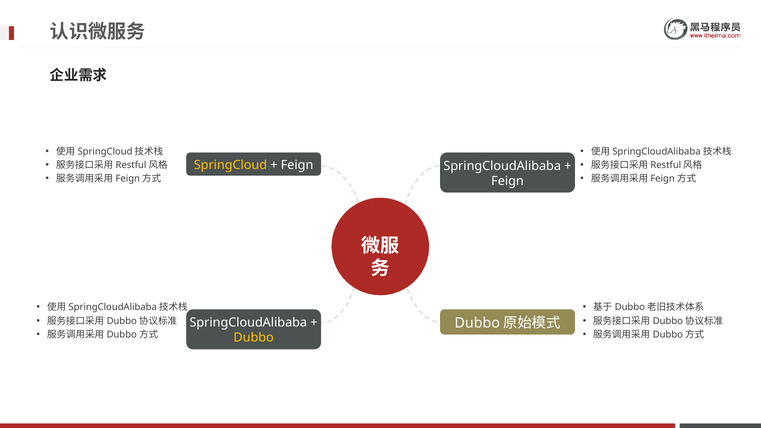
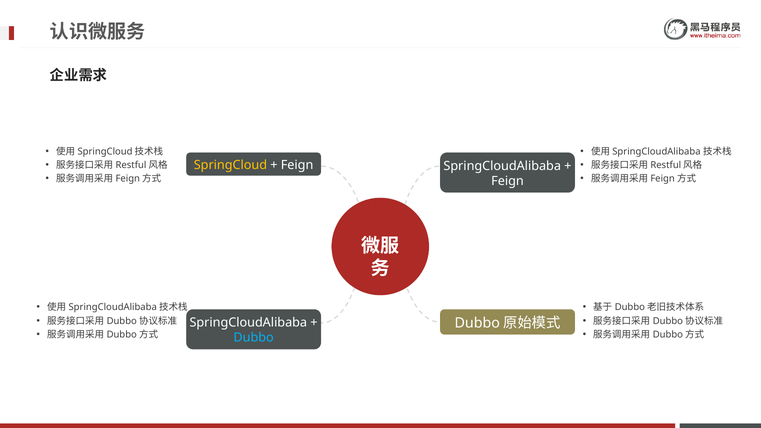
Dubbo colour: yellow -> light blue (254, 338)
